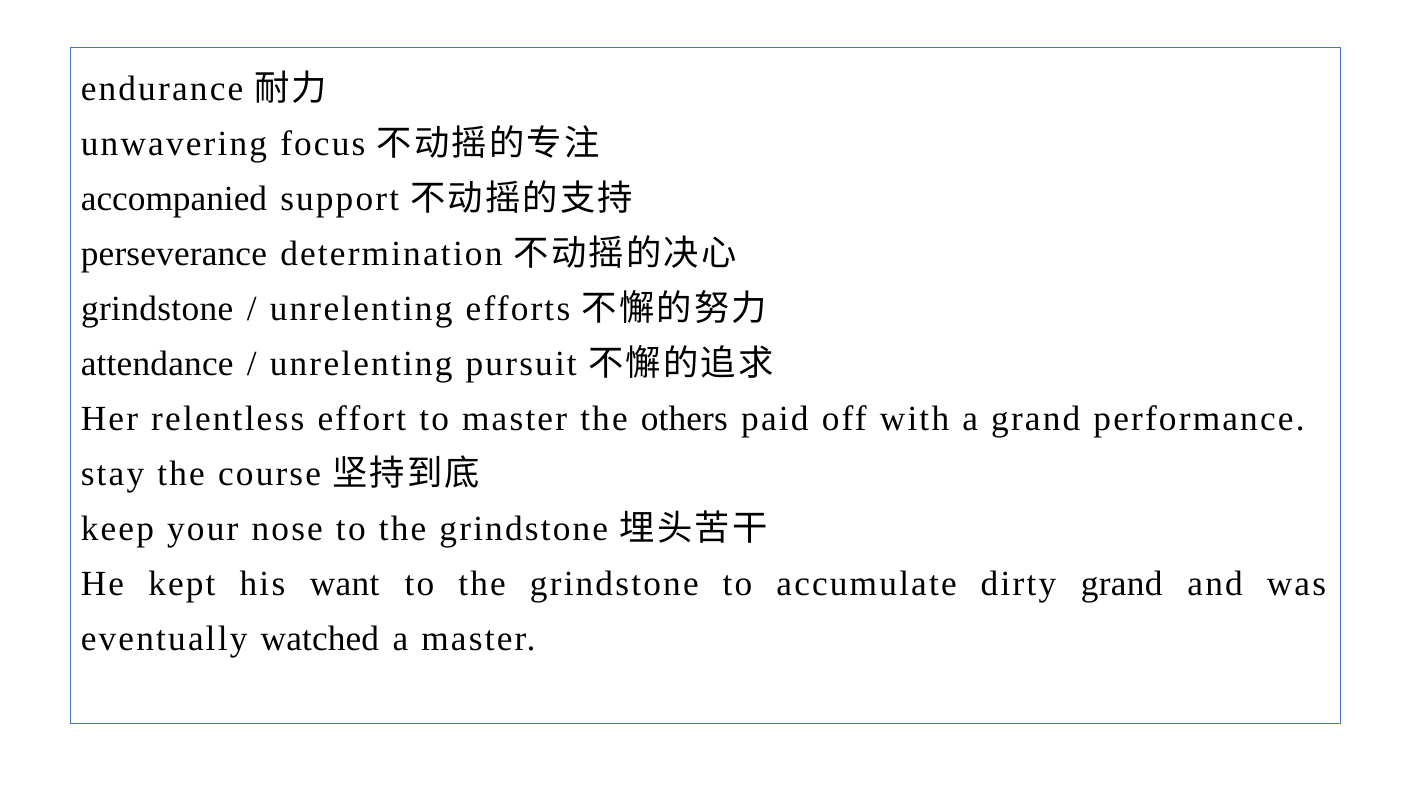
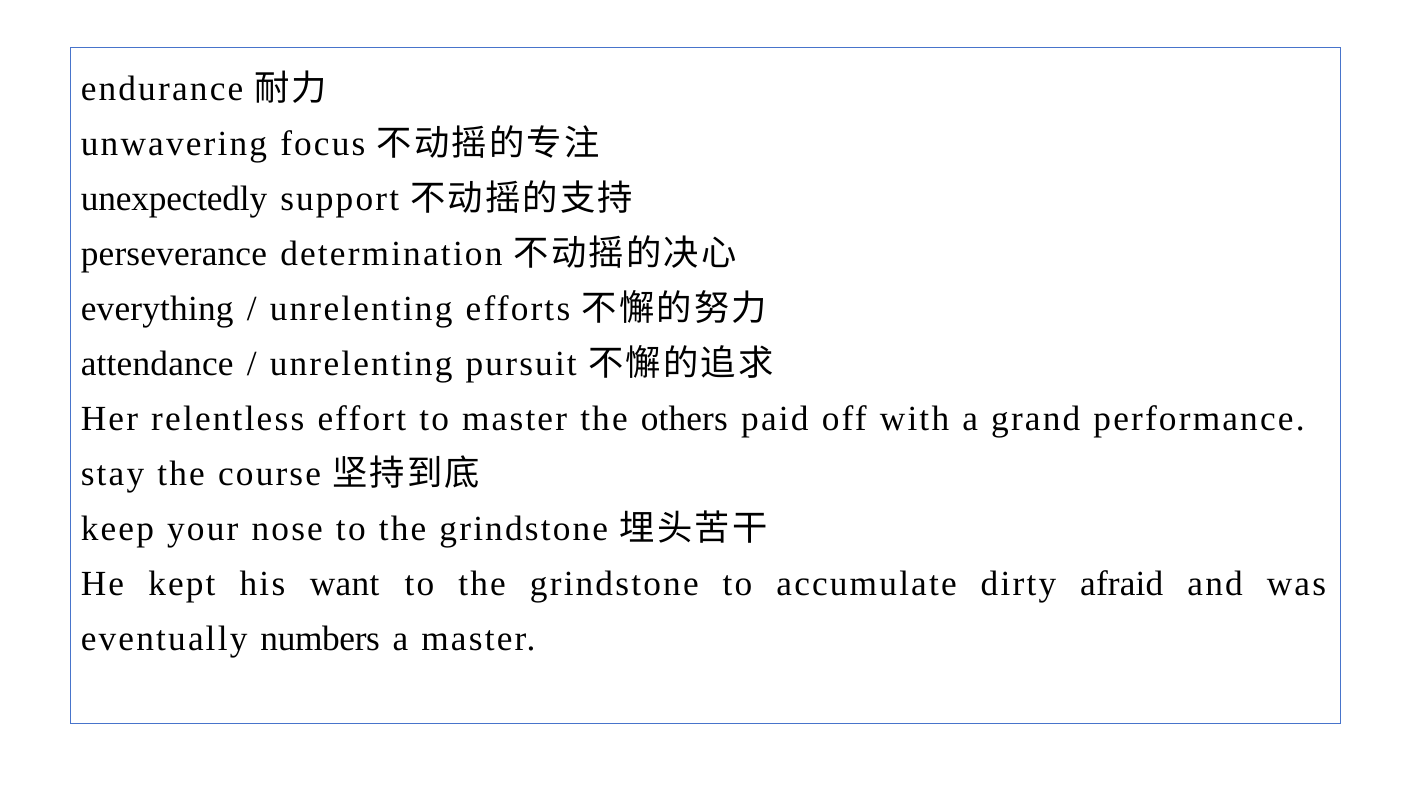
accompanied: accompanied -> unexpectedly (174, 199)
grindstone: grindstone -> everything (157, 309)
dirty grand: grand -> afraid (1122, 584)
watched: watched -> numbers (320, 639)
